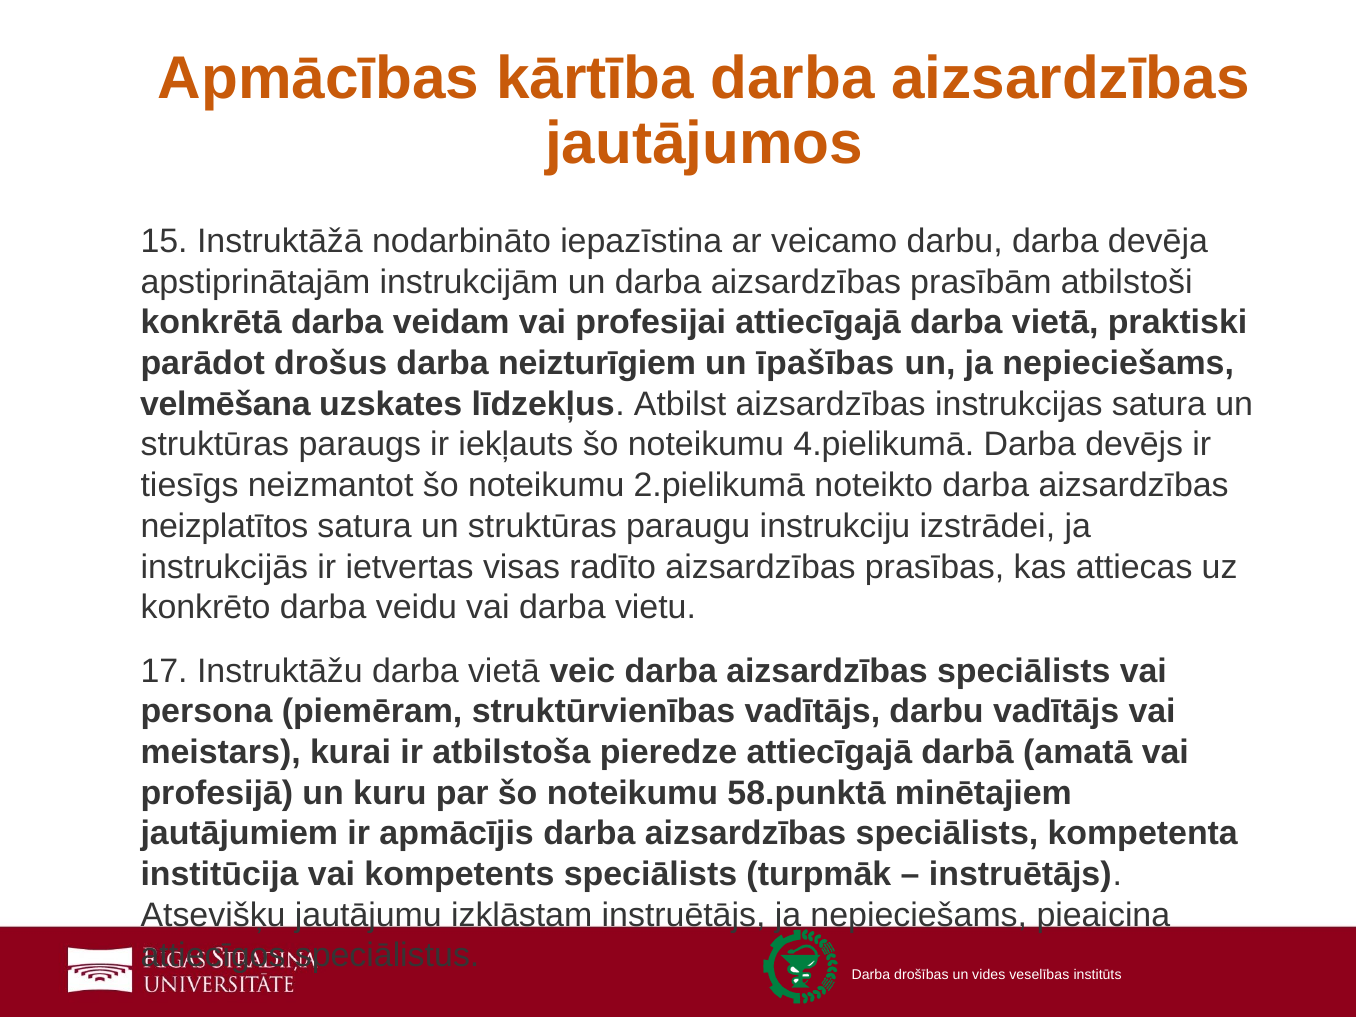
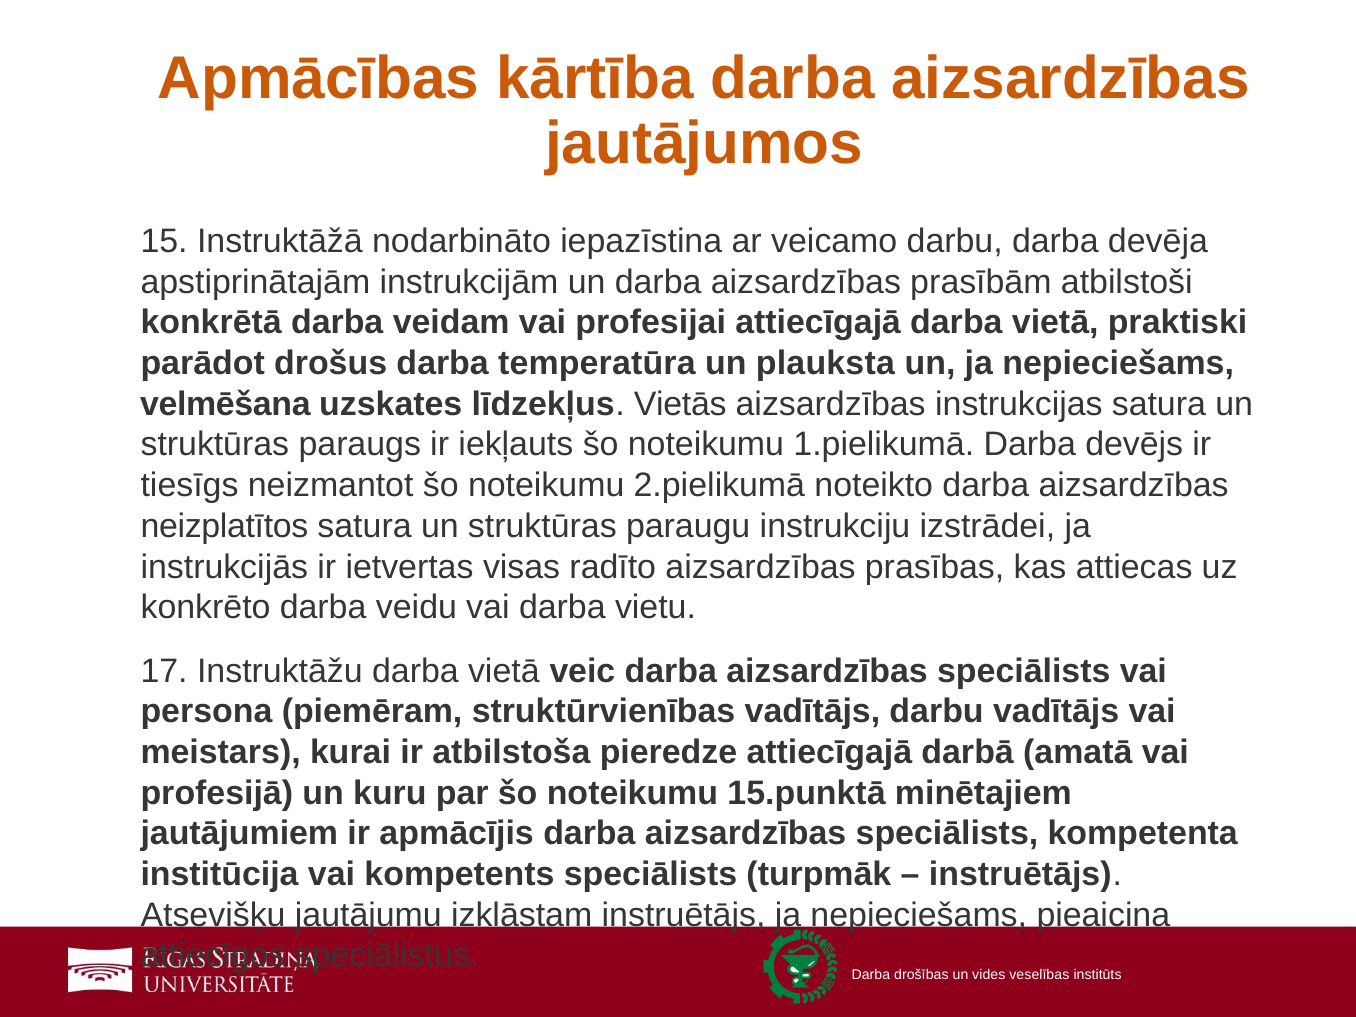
neizturīgiem: neizturīgiem -> temperatūra (597, 363)
īpašības: īpašības -> plauksta (825, 363)
Atbilst: Atbilst -> Vietās (680, 404)
4.pielikumā: 4.pielikumā -> 1.pielikumā (884, 445)
58.punktā: 58.punktā -> 15.punktā (807, 793)
